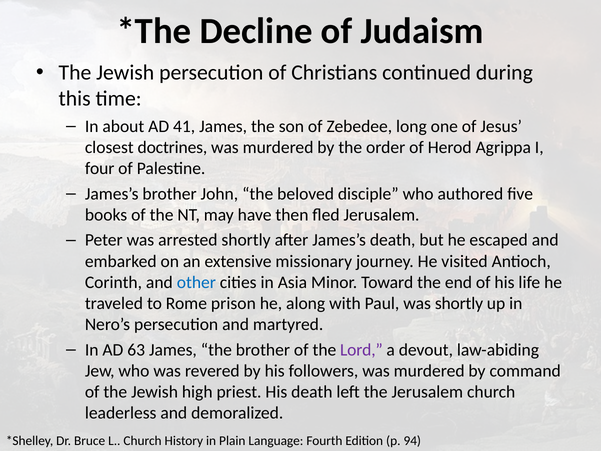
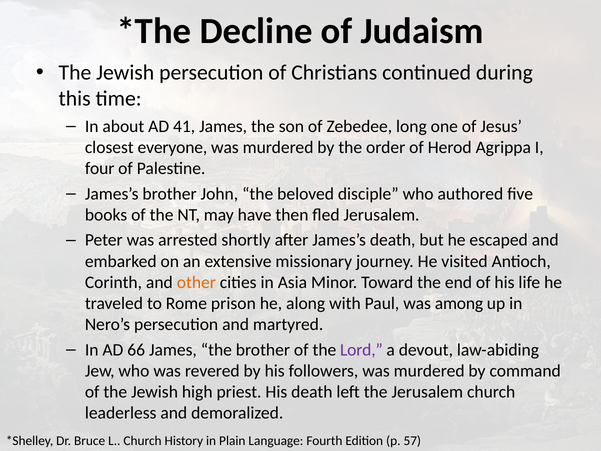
doctrines: doctrines -> everyone (172, 147)
other colour: blue -> orange (196, 282)
was shortly: shortly -> among (459, 303)
63: 63 -> 66 (136, 350)
94: 94 -> 57 (412, 440)
